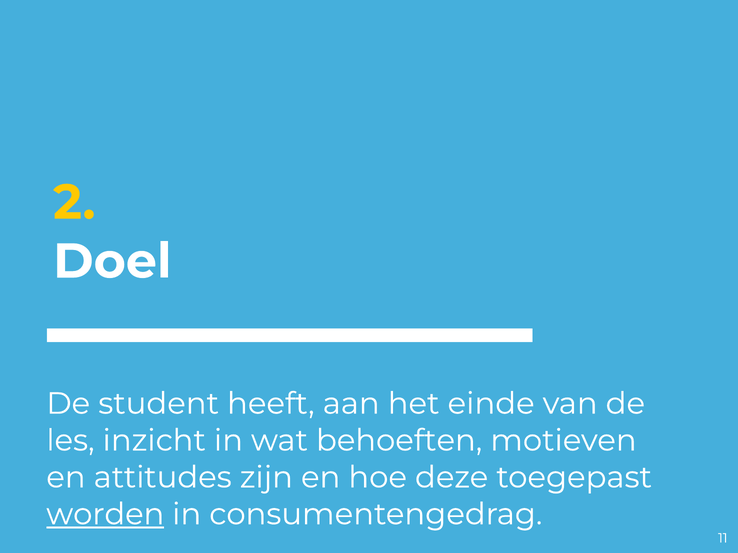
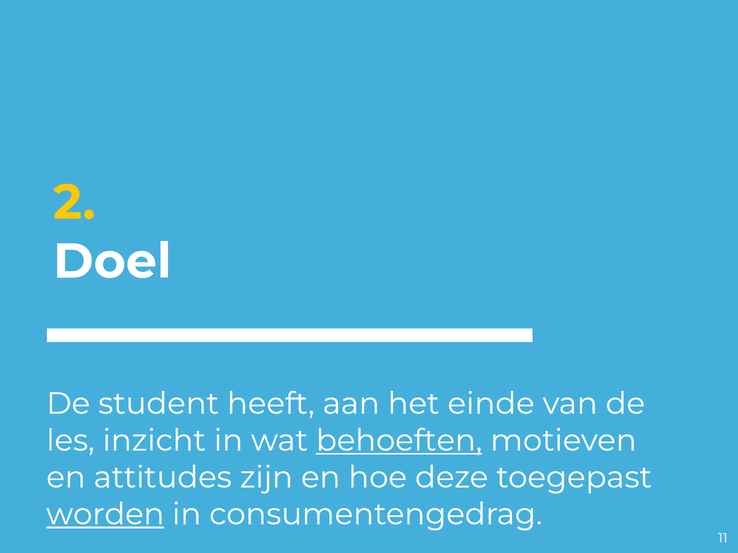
behoeften underline: none -> present (399, 441)
